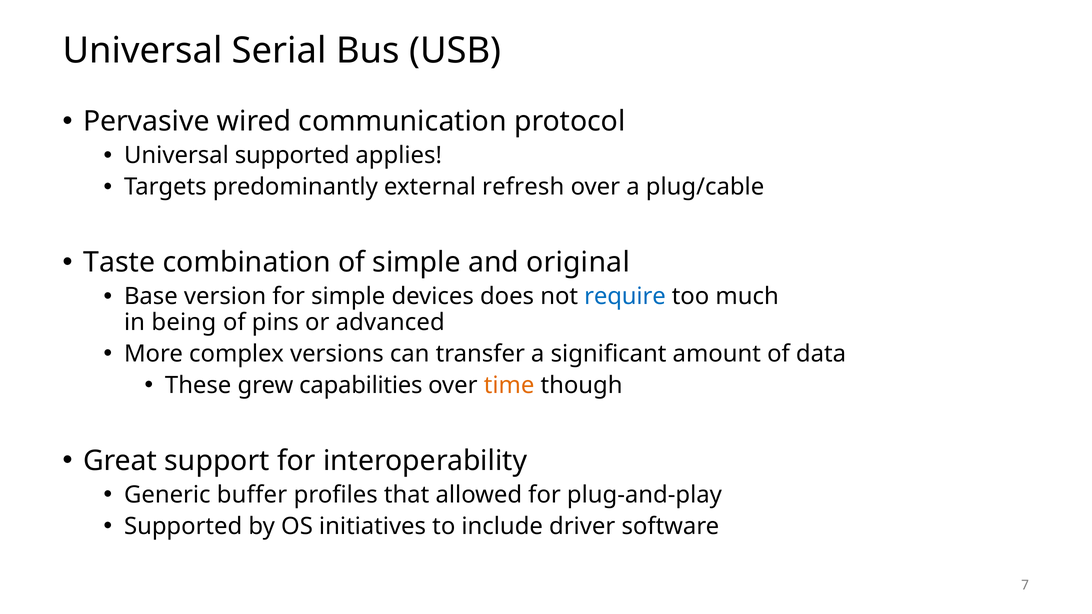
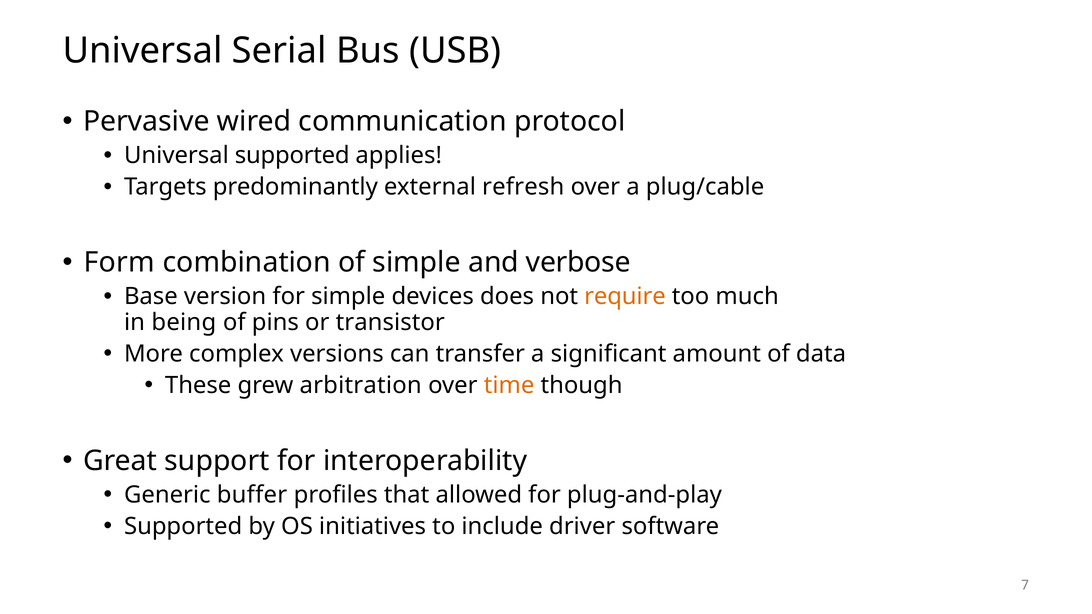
Taste: Taste -> Form (119, 263)
original: original -> verbose (578, 263)
require colour: blue -> orange (625, 297)
advanced: advanced -> transistor (390, 322)
capabilities: capabilities -> arbitration (361, 385)
